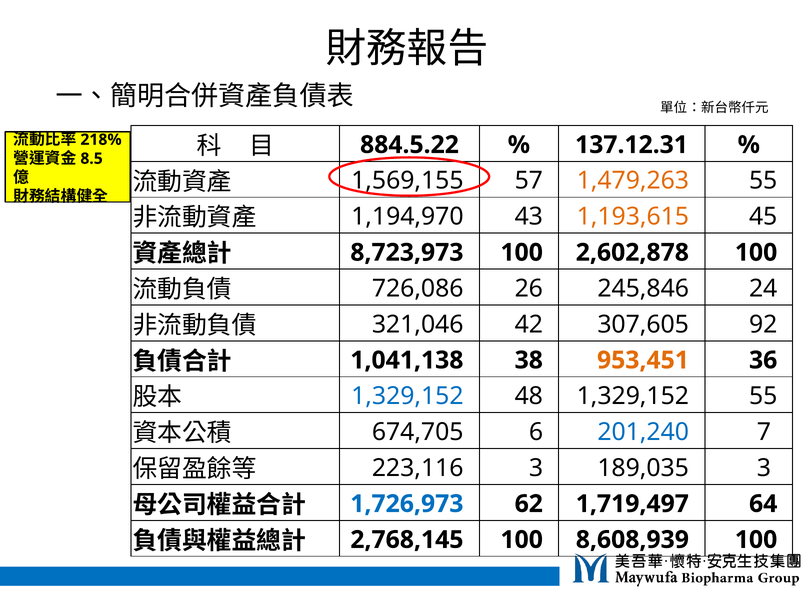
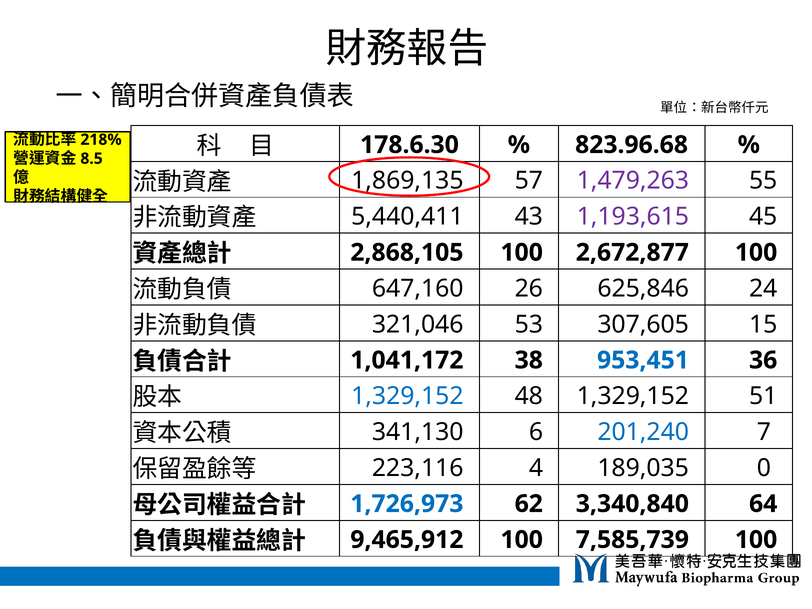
884.5.22: 884.5.22 -> 178.6.30 (409, 145)
137.12.31: 137.12.31 -> 823.96.68 (632, 145)
1,569,155: 1,569,155 -> 1,869,135 (407, 181)
1,479,263 colour: orange -> purple (633, 181)
1,194,970: 1,194,970 -> 5,440,411 (407, 217)
1,193,615 colour: orange -> purple (633, 217)
8,723,973: 8,723,973 -> 2,868,105 (407, 253)
2,602,878: 2,602,878 -> 2,672,877 (632, 253)
726,086: 726,086 -> 647,160 (418, 288)
245,846: 245,846 -> 625,846 (643, 288)
42: 42 -> 53 (529, 324)
92: 92 -> 15 (763, 324)
1,041,138: 1,041,138 -> 1,041,172 (407, 360)
953,451 colour: orange -> blue (643, 360)
1,329,152 55: 55 -> 51 (763, 396)
674,705: 674,705 -> 341,130 (418, 432)
223,116 3: 3 -> 4 (536, 468)
189,035 3: 3 -> 0 (764, 468)
1,719,497: 1,719,497 -> 3,340,840 (632, 504)
2,768,145: 2,768,145 -> 9,465,912 (407, 540)
8,608,939: 8,608,939 -> 7,585,739 (632, 540)
